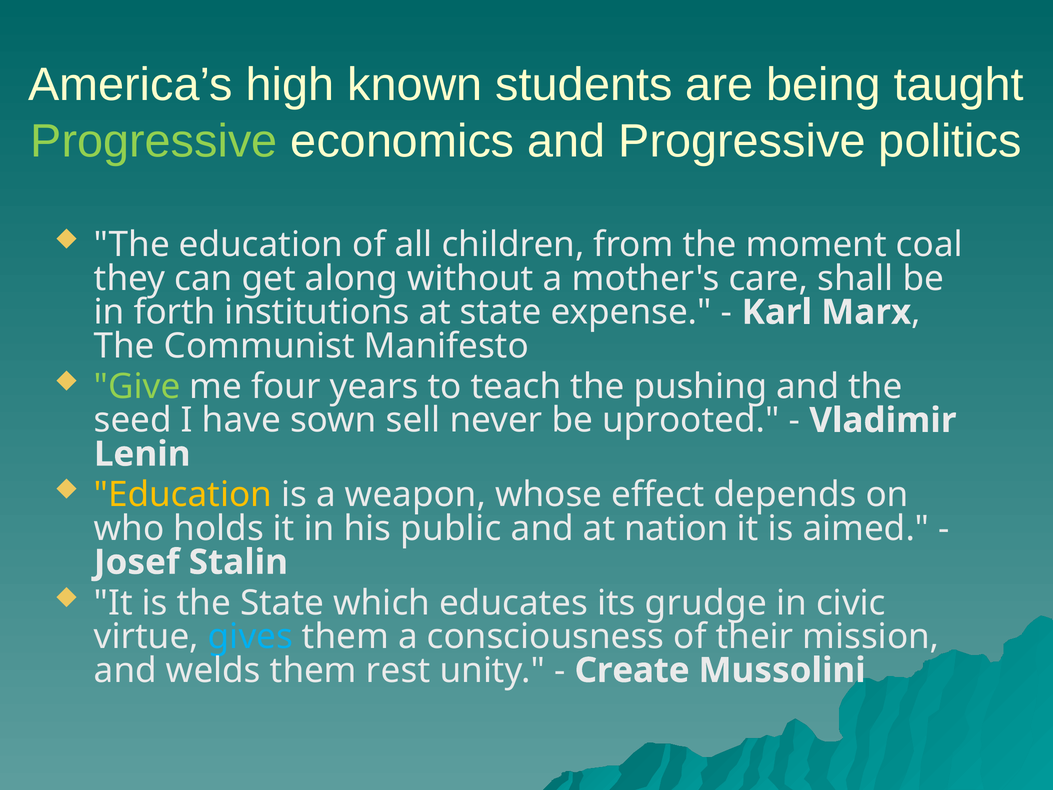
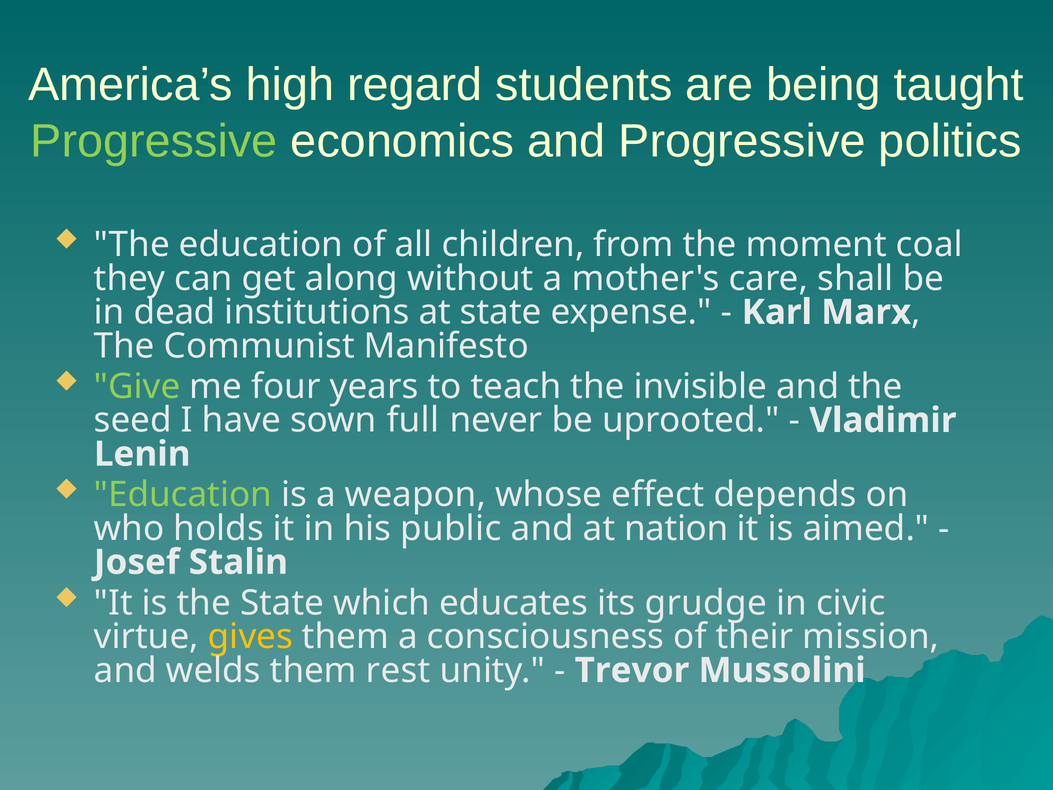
known: known -> regard (415, 85)
forth: forth -> dead (175, 312)
pushing: pushing -> invisible (700, 387)
sell: sell -> full (413, 420)
Education colour: yellow -> light green (183, 495)
gives colour: light blue -> yellow (250, 637)
Create: Create -> Trevor (632, 670)
